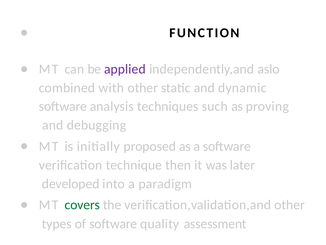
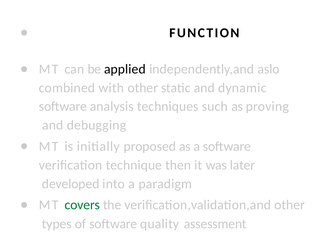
applied colour: purple -> black (125, 69)
